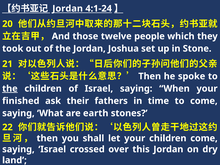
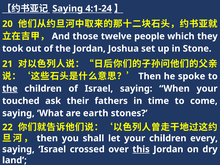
Jordan: Jordan -> Saying (68, 9)
finished: finished -> touched (21, 101)
children come: come -> every (204, 138)
this underline: none -> present (141, 149)
